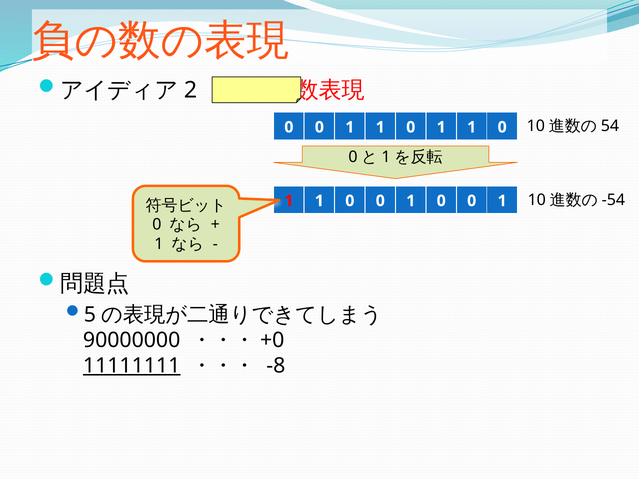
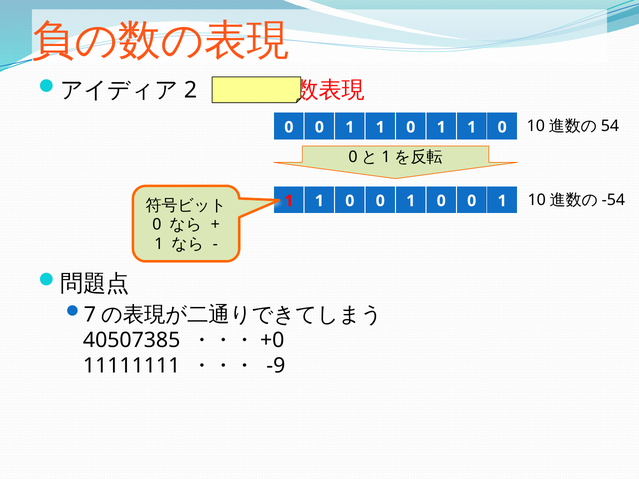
5: 5 -> 7 (90, 315)
90000000: 90000000 -> 40507385 (132, 340)
11111111 underline: present -> none (132, 366)
-8: -8 -> -9 (276, 366)
